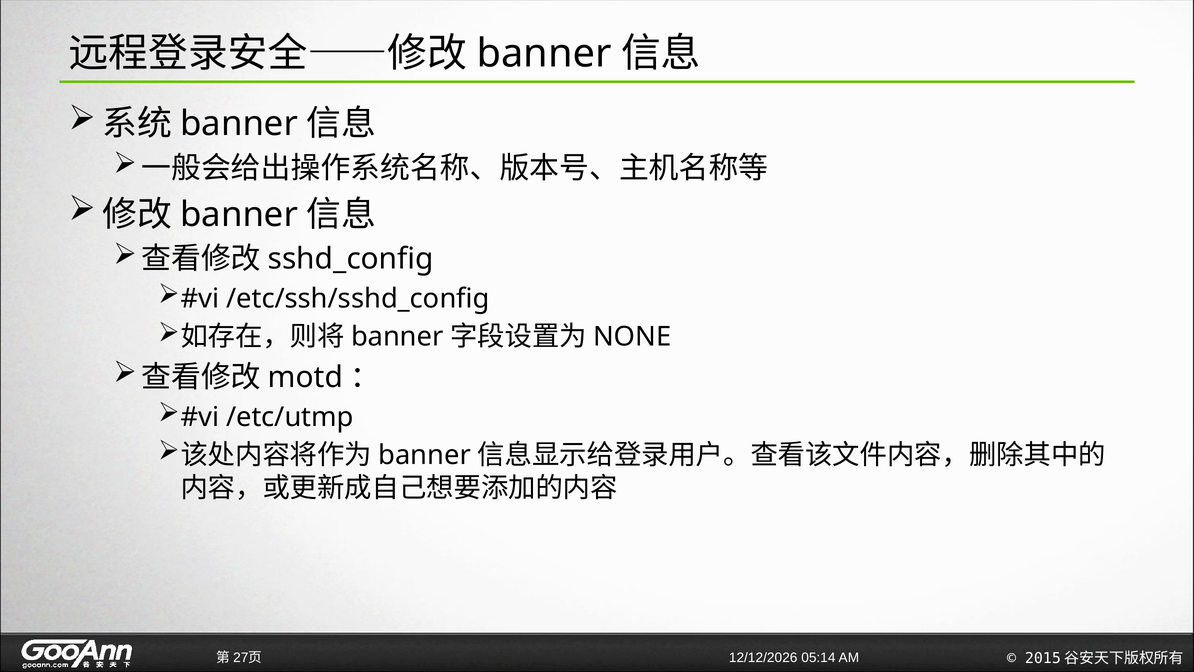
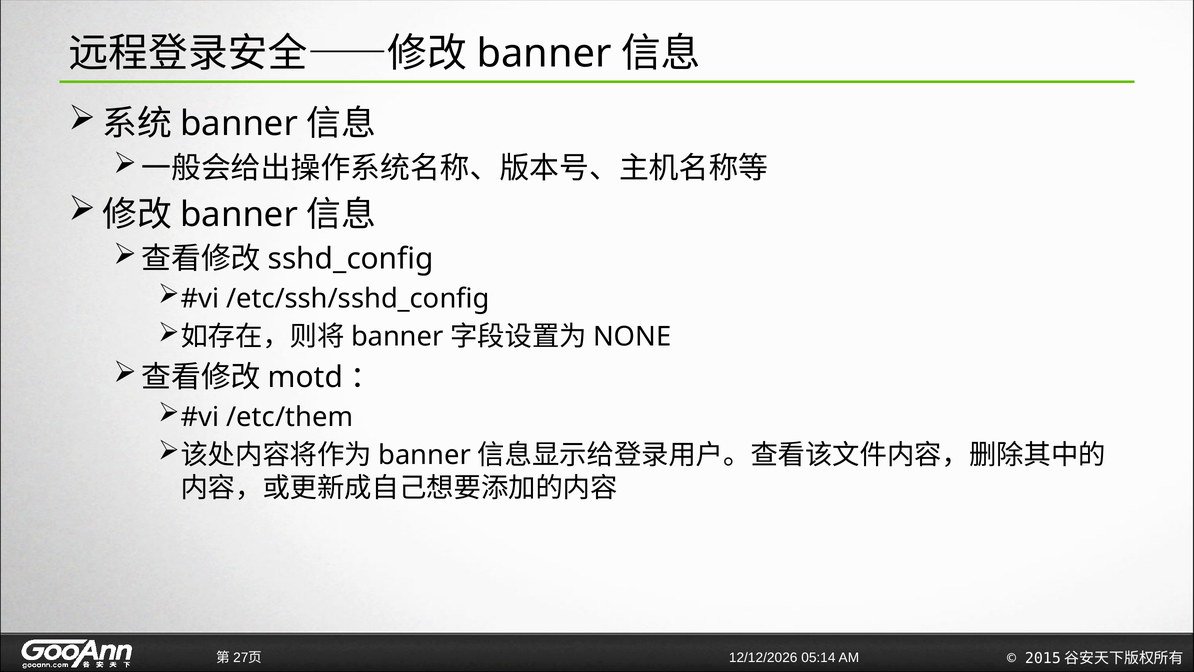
/etc/utmp: /etc/utmp -> /etc/them (290, 417)
